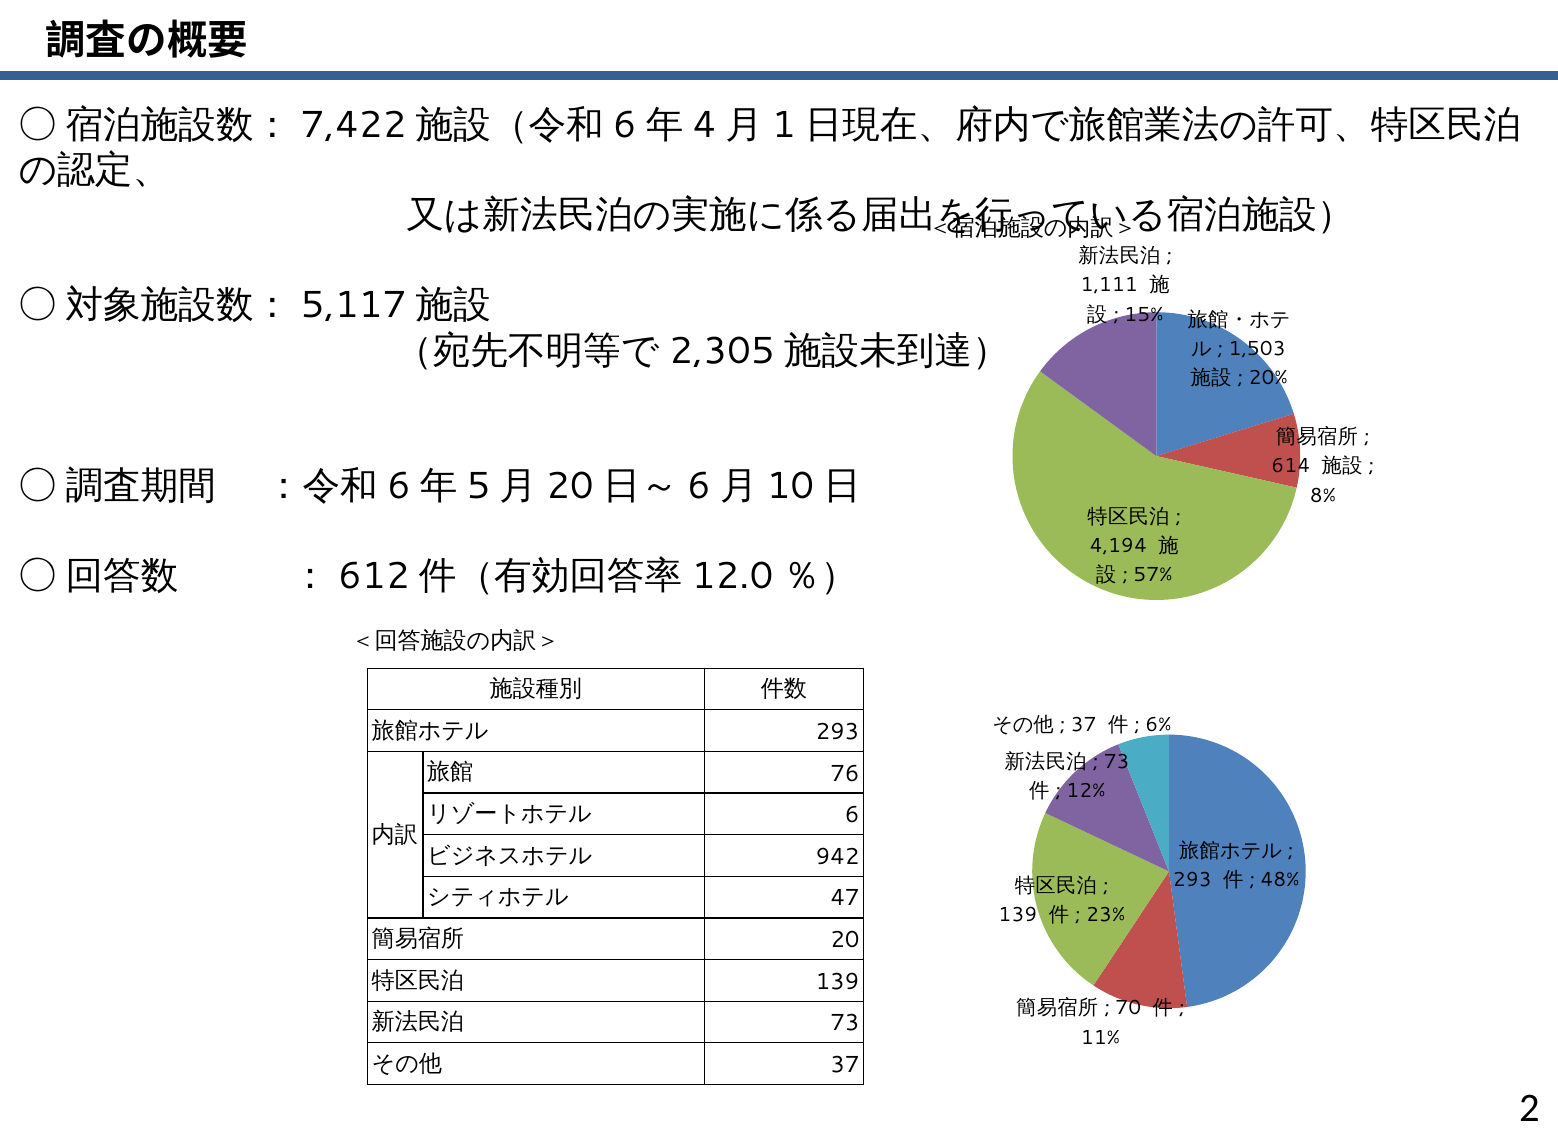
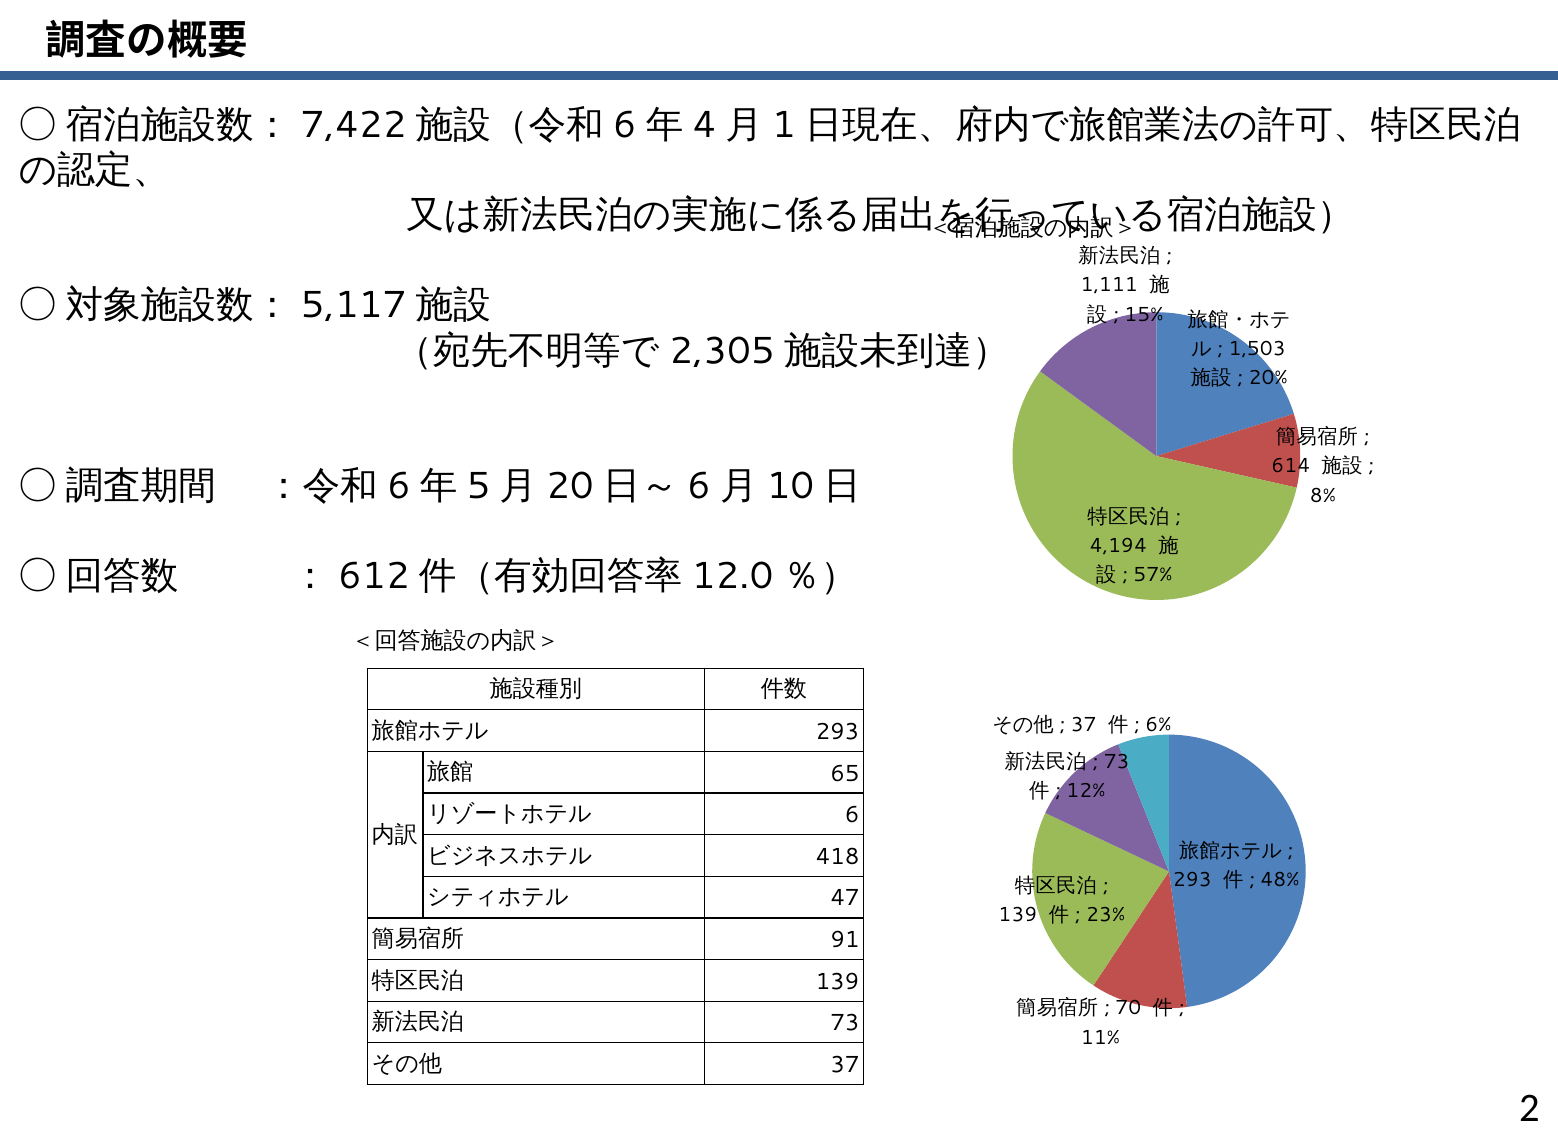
76: 76 -> 65 (845, 773)
942: 942 -> 418 (838, 856)
20: 20 -> 91 (845, 940)
